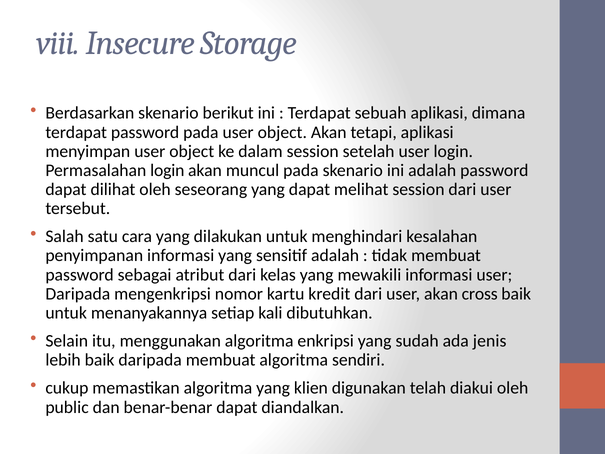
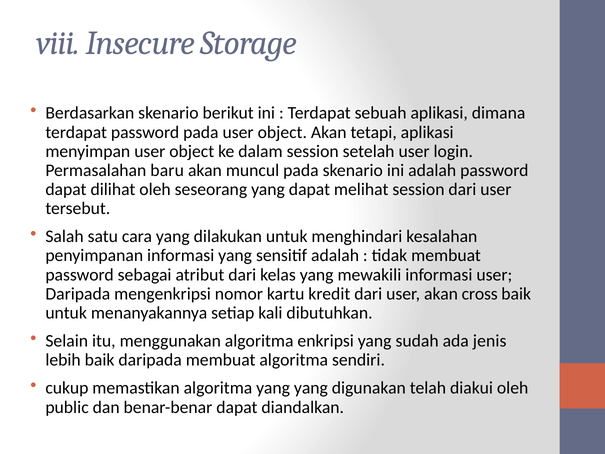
Permasalahan login: login -> baru (167, 170)
yang klien: klien -> yang (311, 388)
